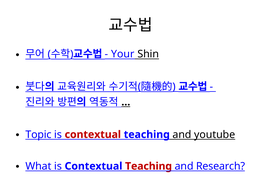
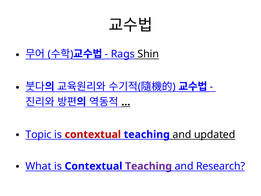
Your: Your -> Rags (123, 54)
youtube: youtube -> updated (215, 134)
Teaching colour: red -> purple (149, 166)
